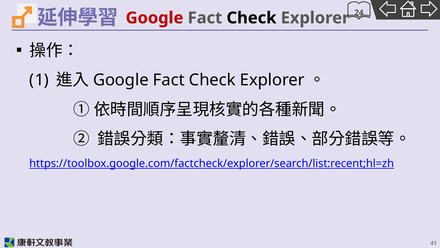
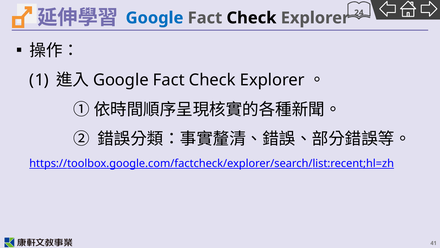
Google colour: red -> blue (155, 18)
